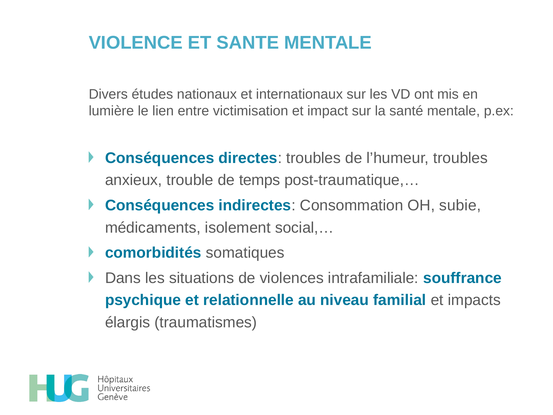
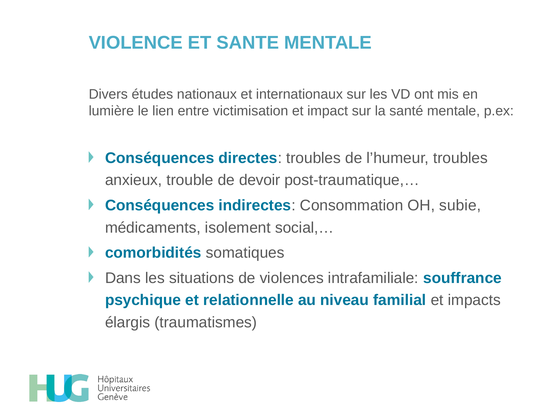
temps: temps -> devoir (260, 180)
